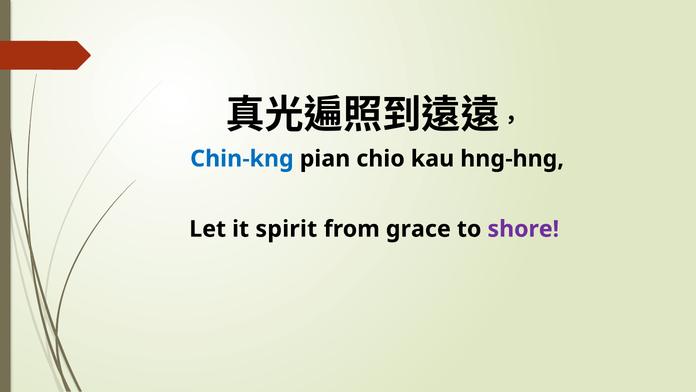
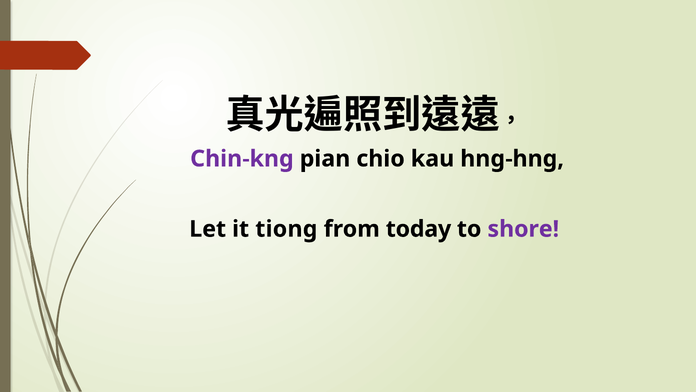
Chin-kng colour: blue -> purple (242, 159)
spirit: spirit -> tiong (286, 229)
grace: grace -> today (418, 229)
